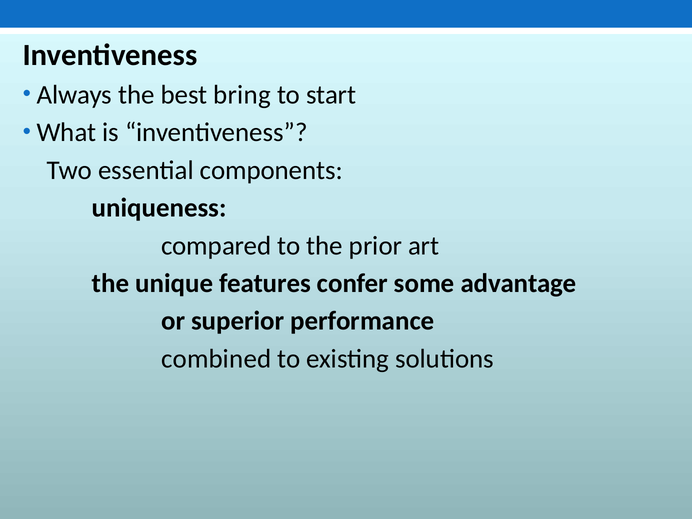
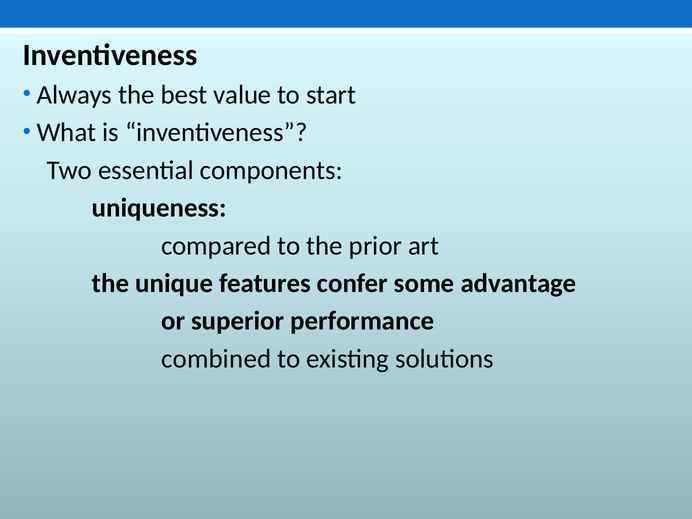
bring: bring -> value (242, 95)
